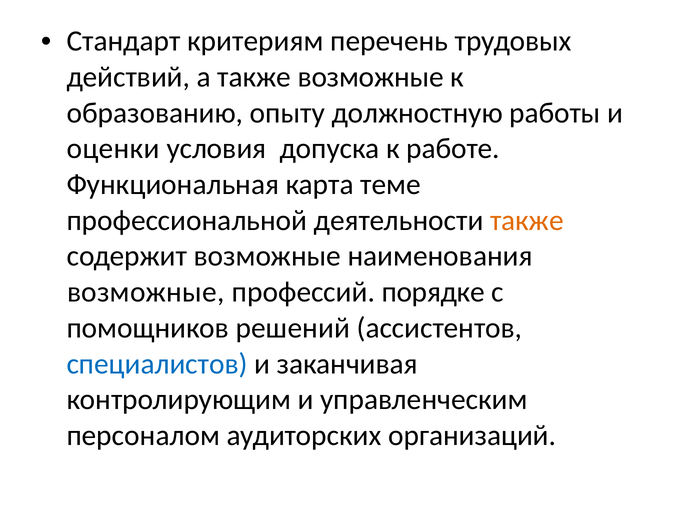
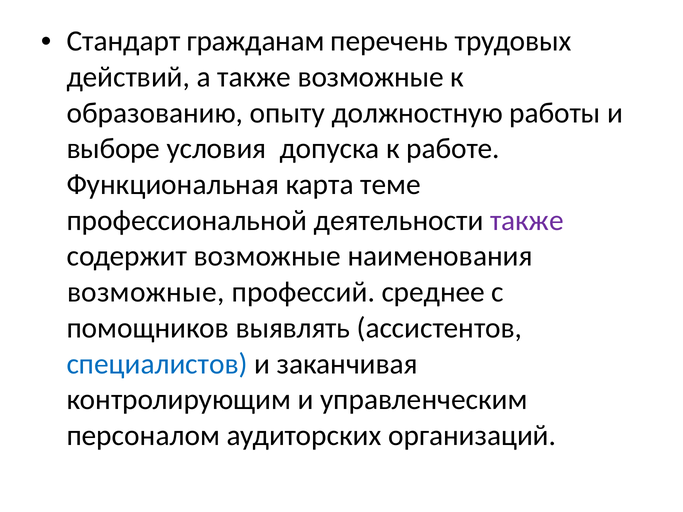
критериям: критериям -> гражданам (256, 41)
оценки: оценки -> выборе (113, 149)
также colour: orange -> purple (527, 221)
порядке: порядке -> среднее (433, 292)
решений: решений -> выявлять (293, 328)
